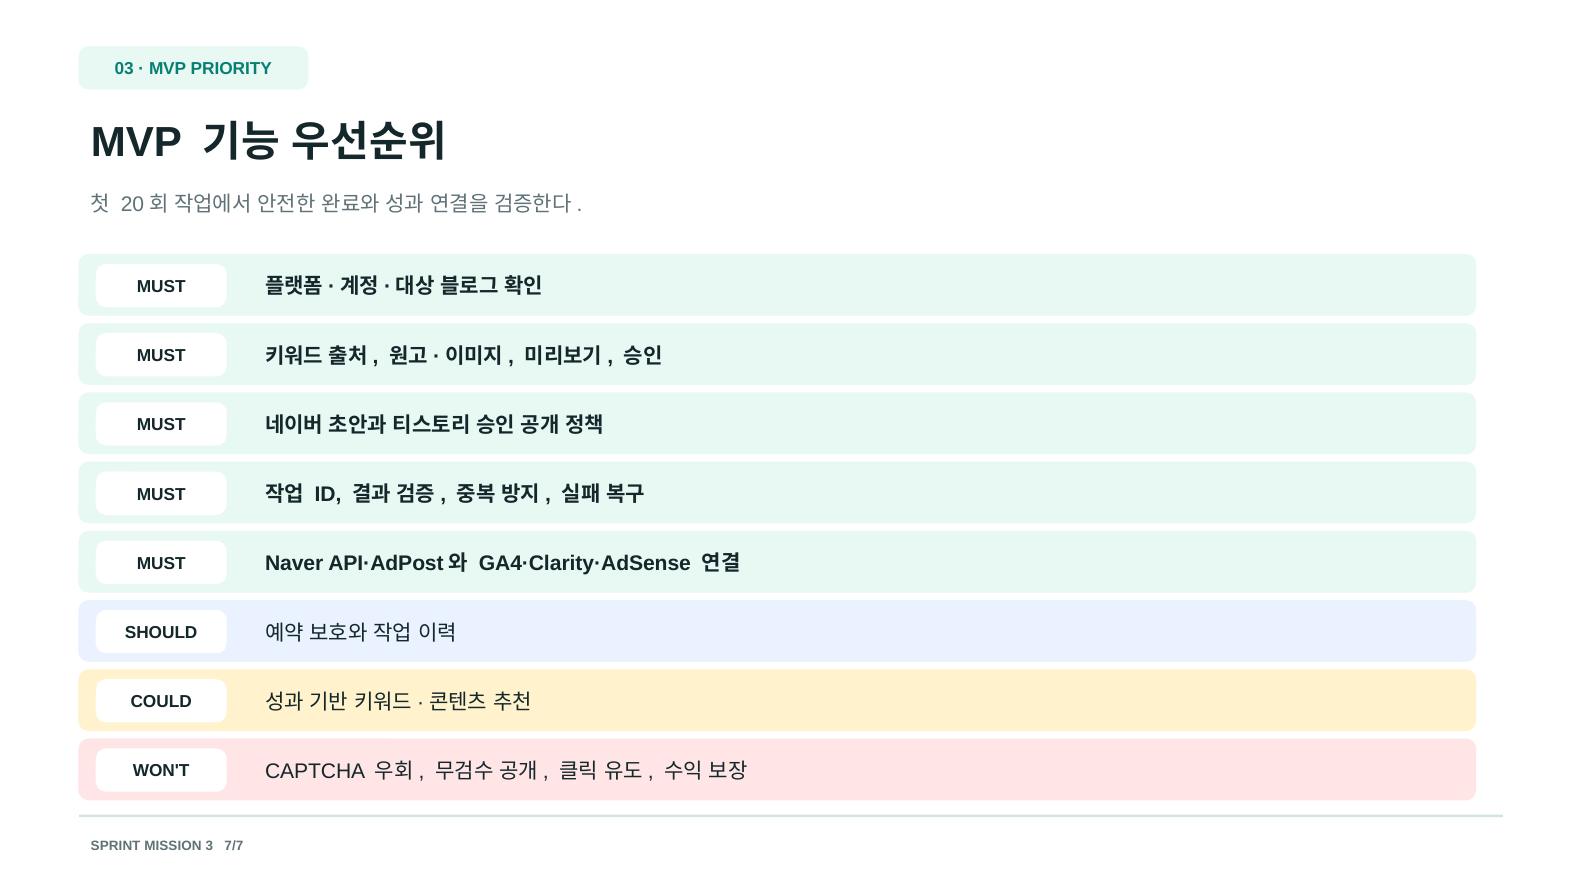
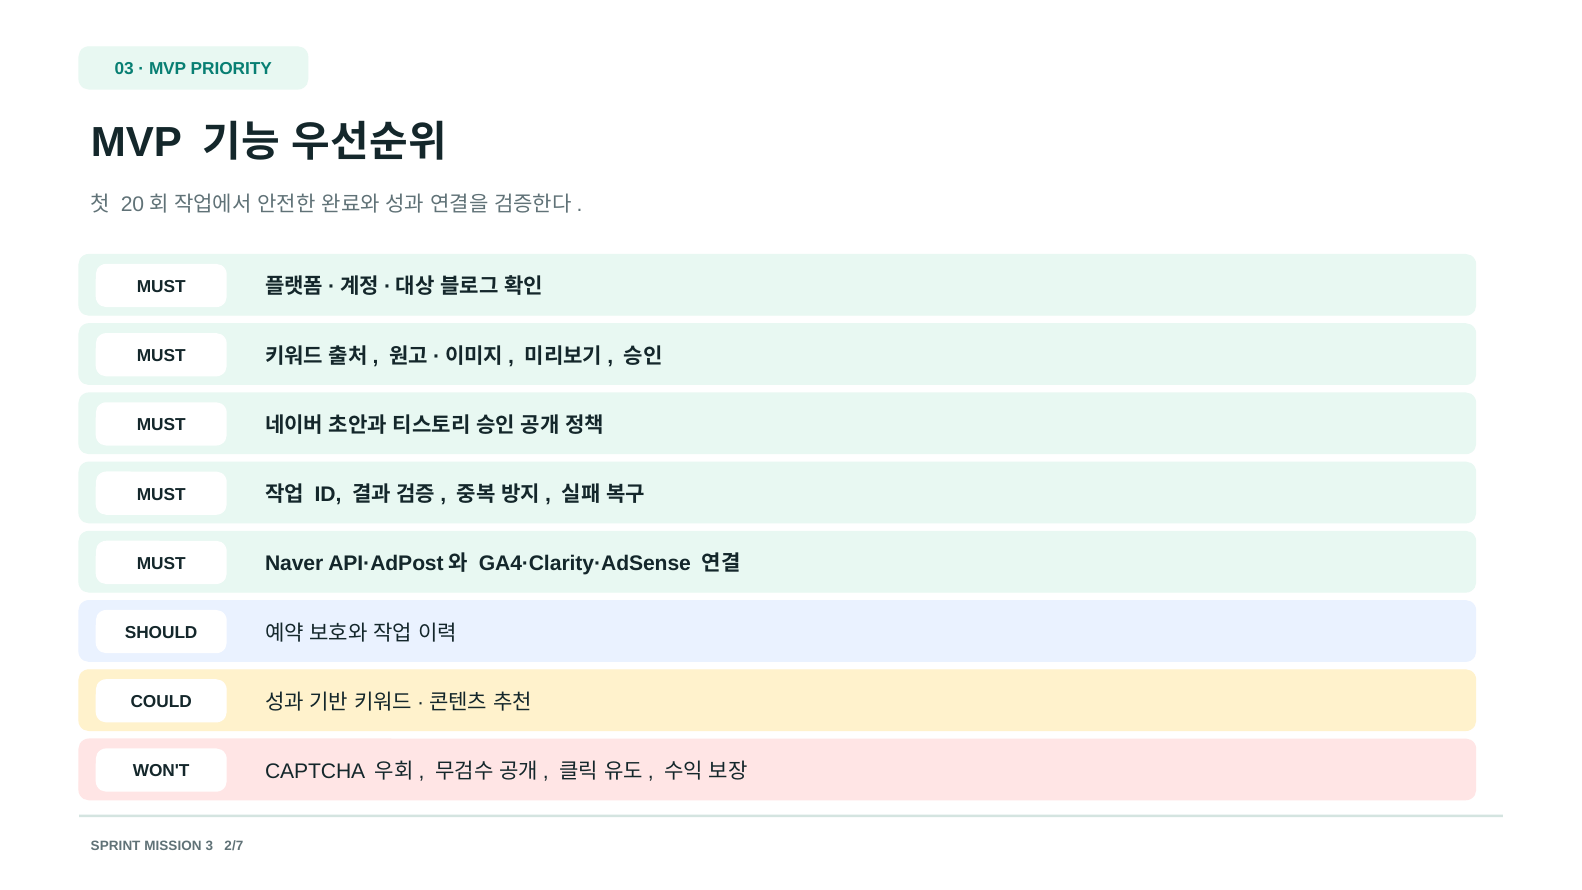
7/7: 7/7 -> 2/7 (234, 846)
